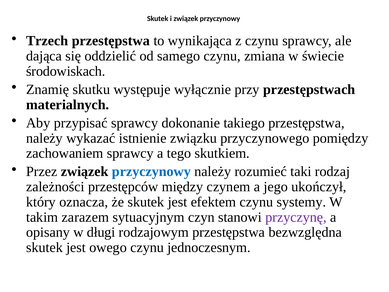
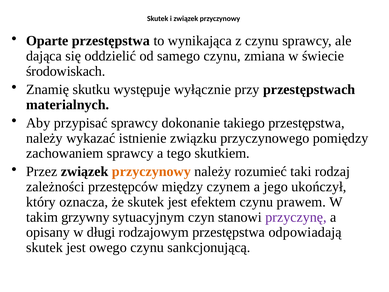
Trzech: Trzech -> Oparte (47, 41)
przyczynowy colour: blue -> orange (151, 171)
systemy: systemy -> prawem (301, 202)
zarazem: zarazem -> grzywny (86, 217)
bezwzględna: bezwzględna -> odpowiadają (305, 232)
jednoczesnym: jednoczesnym -> sankcjonującą (209, 247)
